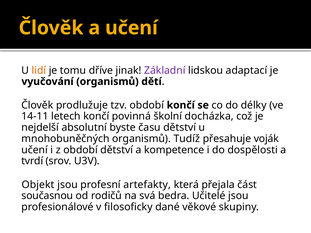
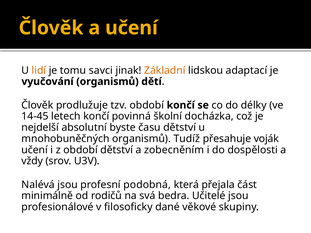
dříve: dříve -> savci (101, 70)
Základní colour: purple -> orange (165, 70)
14-11: 14-11 -> 14-45 (35, 116)
kompetence: kompetence -> zobecněním (174, 150)
tvrdí: tvrdí -> vždy (32, 161)
Objekt: Objekt -> Nalévá (38, 185)
artefakty: artefakty -> podobná (147, 185)
současnou: současnou -> minimálně (47, 196)
